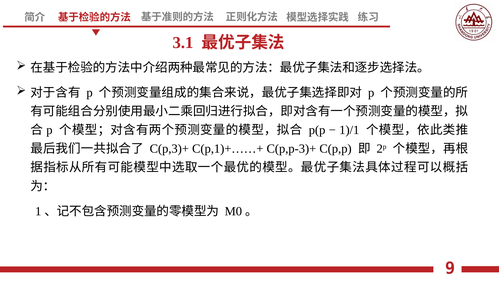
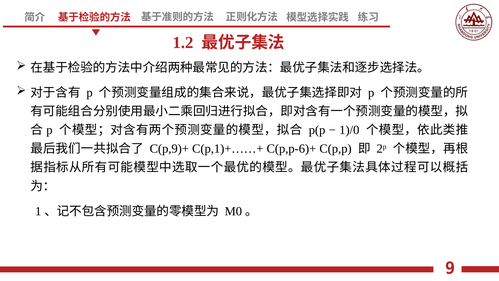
3.1: 3.1 -> 1.2 (183, 43)
1)/1: 1)/1 -> 1)/0 (349, 130)
C(p,3)+: C(p,3)+ -> C(p,9)+ (169, 149)
C(p,p-3)+: C(p,p-3)+ -> C(p,p-6)+ (291, 149)
